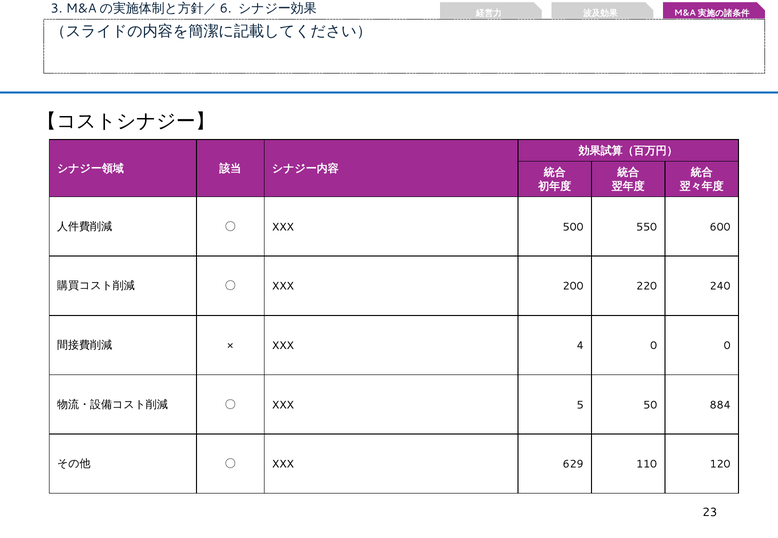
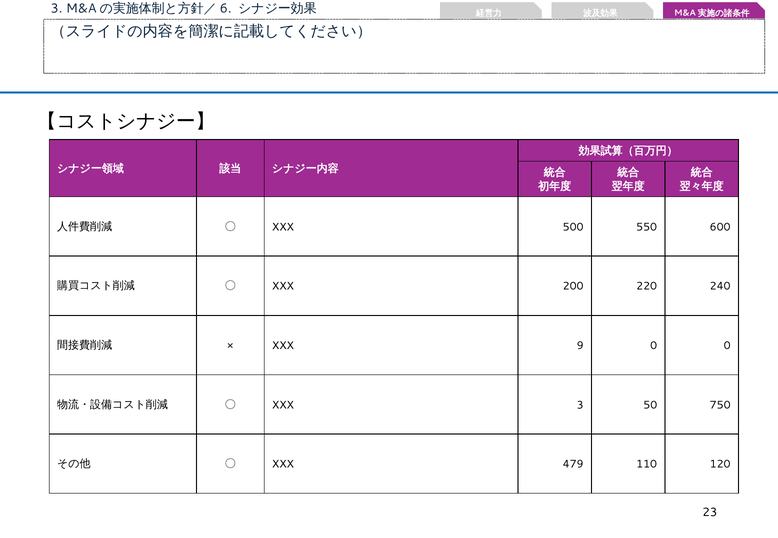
4: 4 -> 9 (580, 346)
XXX 5: 5 -> 3 (580, 405)
884: 884 -> 750 (720, 405)
629: 629 -> 479 (573, 465)
